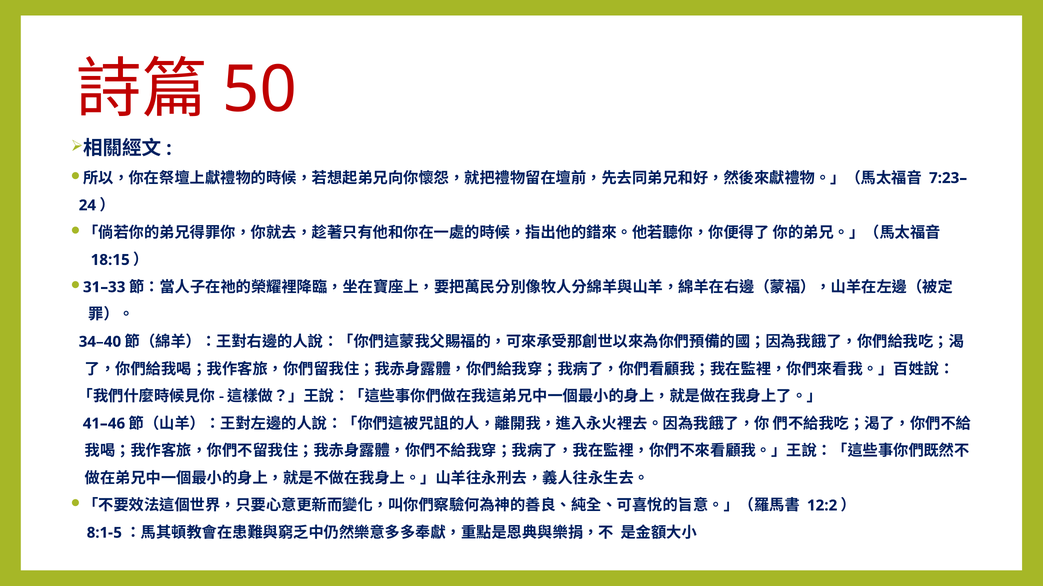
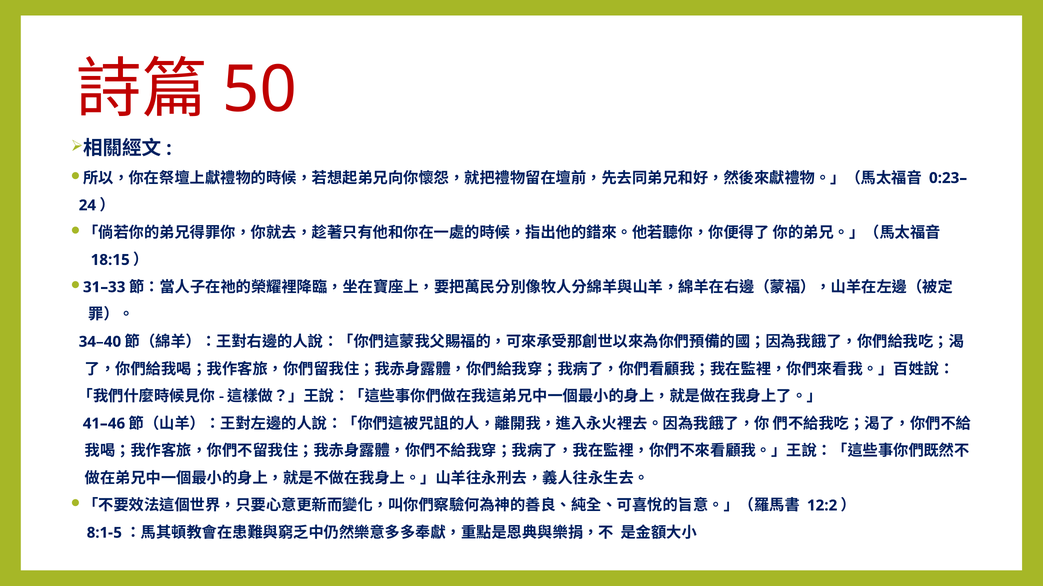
7:23–: 7:23– -> 0:23– (948, 178)
